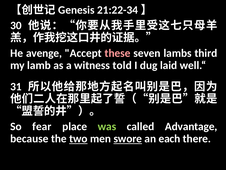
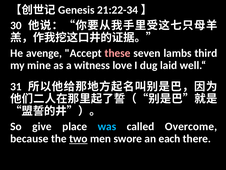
lamb: lamb -> mine (39, 65)
told: told -> love (122, 65)
fear: fear -> give (42, 126)
was colour: light green -> light blue (107, 126)
Advantage: Advantage -> Overcome (191, 126)
swore underline: present -> none (128, 138)
